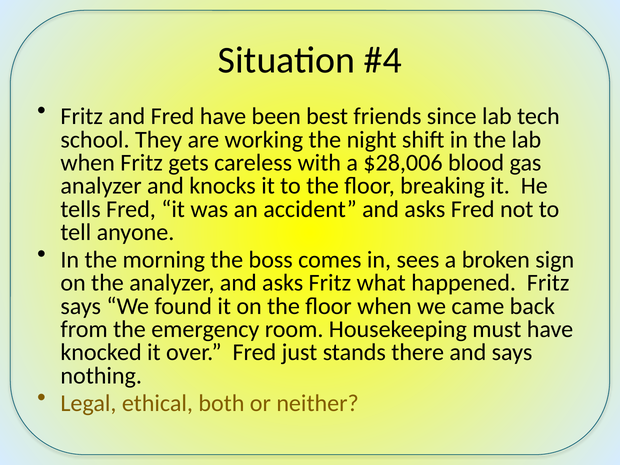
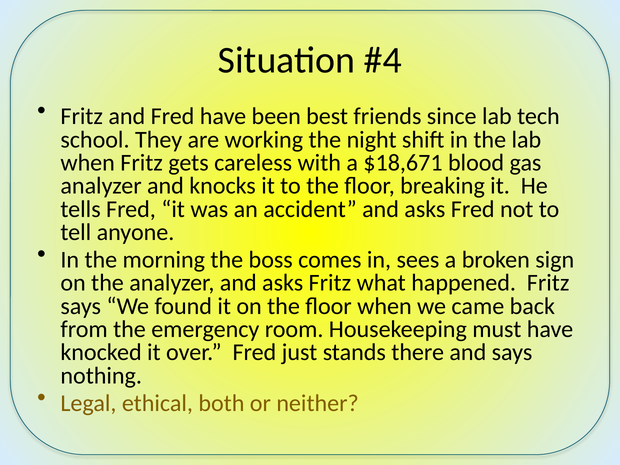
$28,006: $28,006 -> $18,671 (403, 163)
